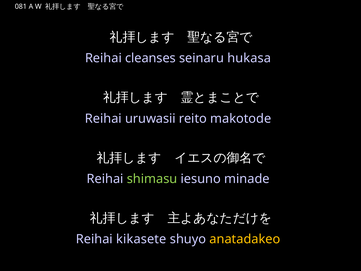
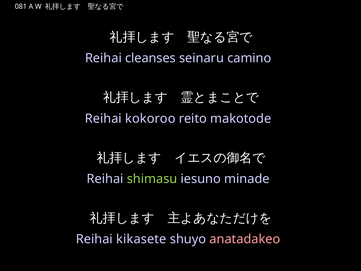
hukasa: hukasa -> camino (249, 58)
uruwasii: uruwasii -> kokoroo (150, 118)
anatadakeo colour: yellow -> pink (245, 239)
